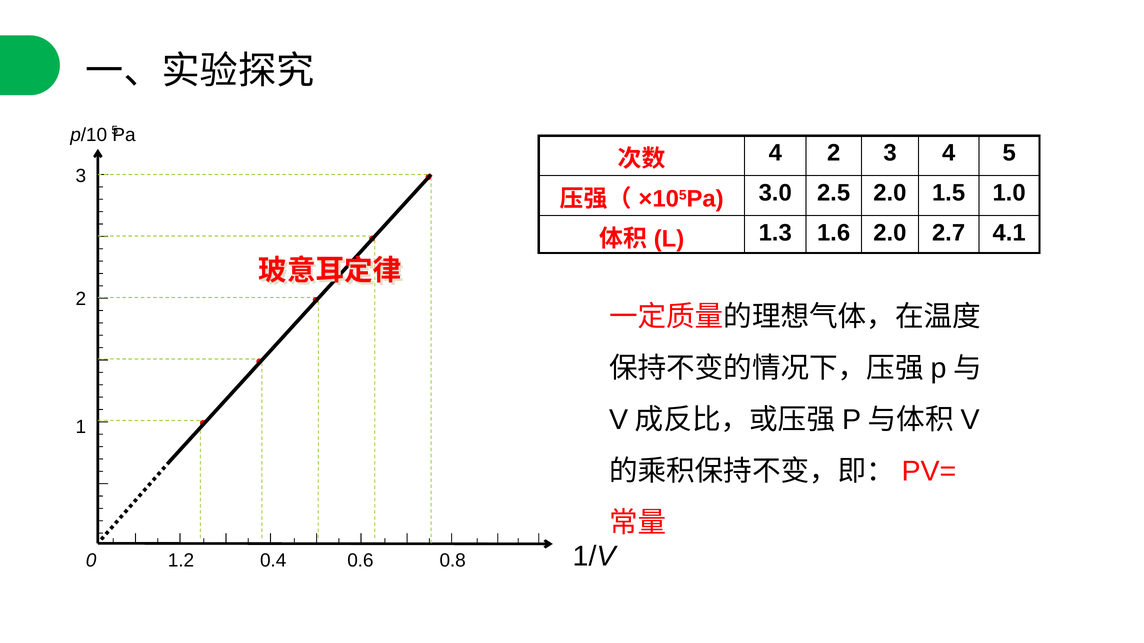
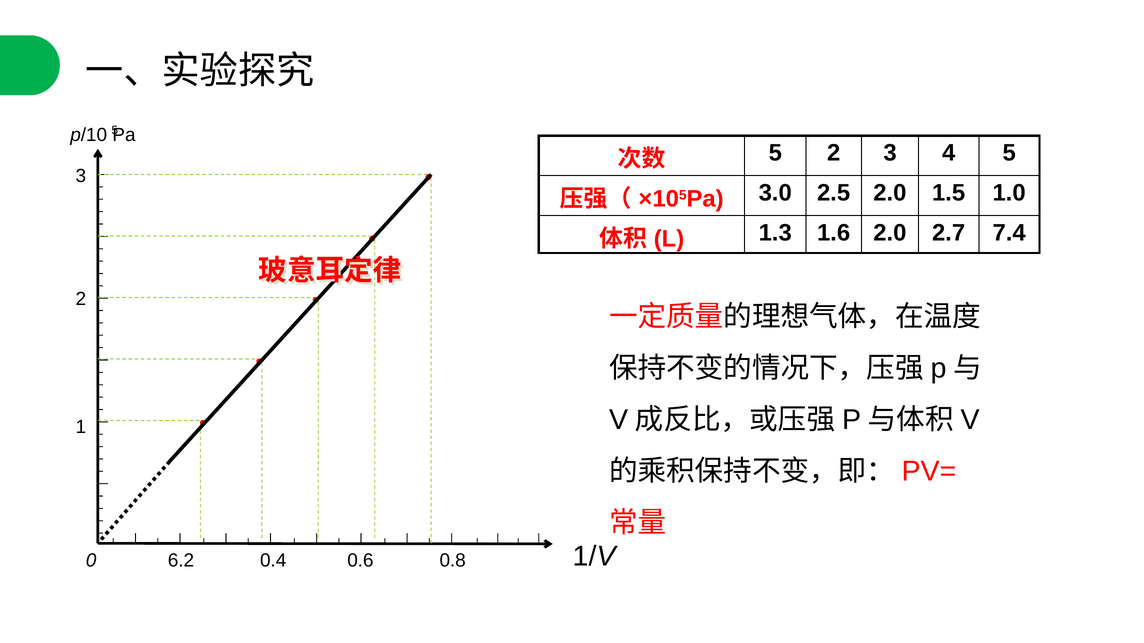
4: 4 -> 5 (775, 153)
4.1: 4.1 -> 7.4 (1009, 233)
1.2: 1.2 -> 6.2 (181, 561)
